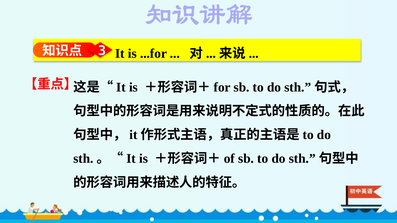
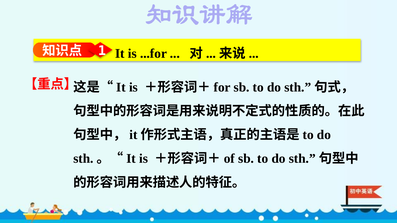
3: 3 -> 1 (102, 51)
